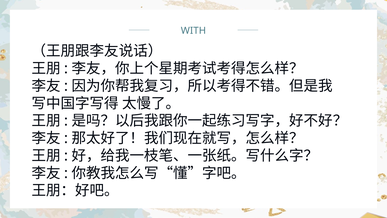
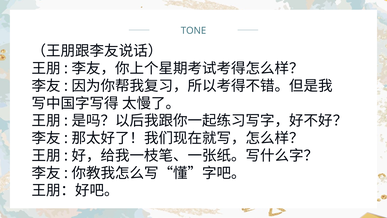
WITH: WITH -> TONE (194, 31)
